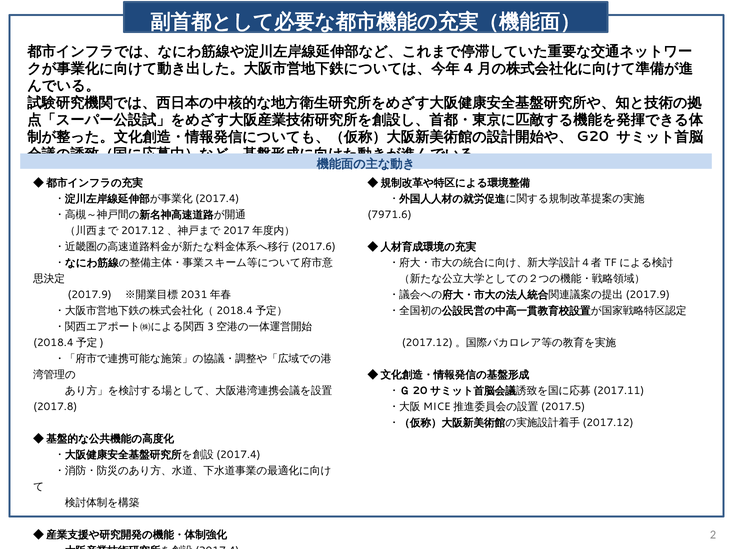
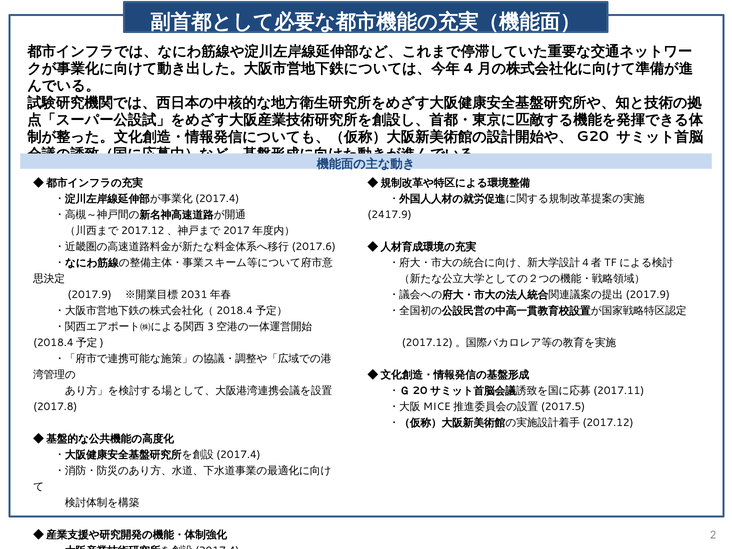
7971.6: 7971.6 -> 2417.9 (390, 215)
